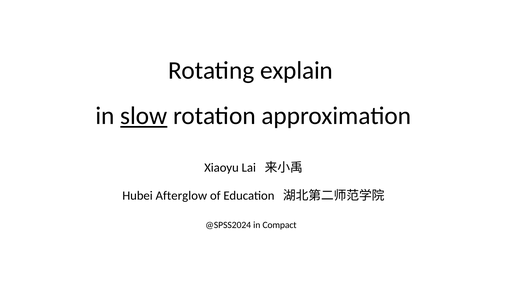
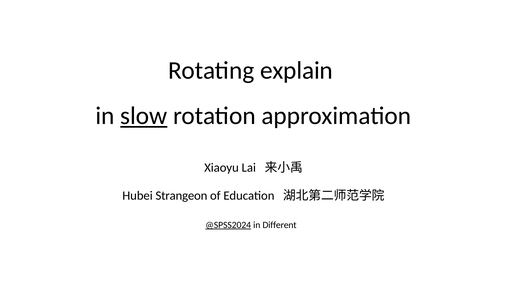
Afterglow: Afterglow -> Strangeon (181, 196)
@SPSS2024 underline: none -> present (228, 225)
Compact: Compact -> Different (280, 225)
